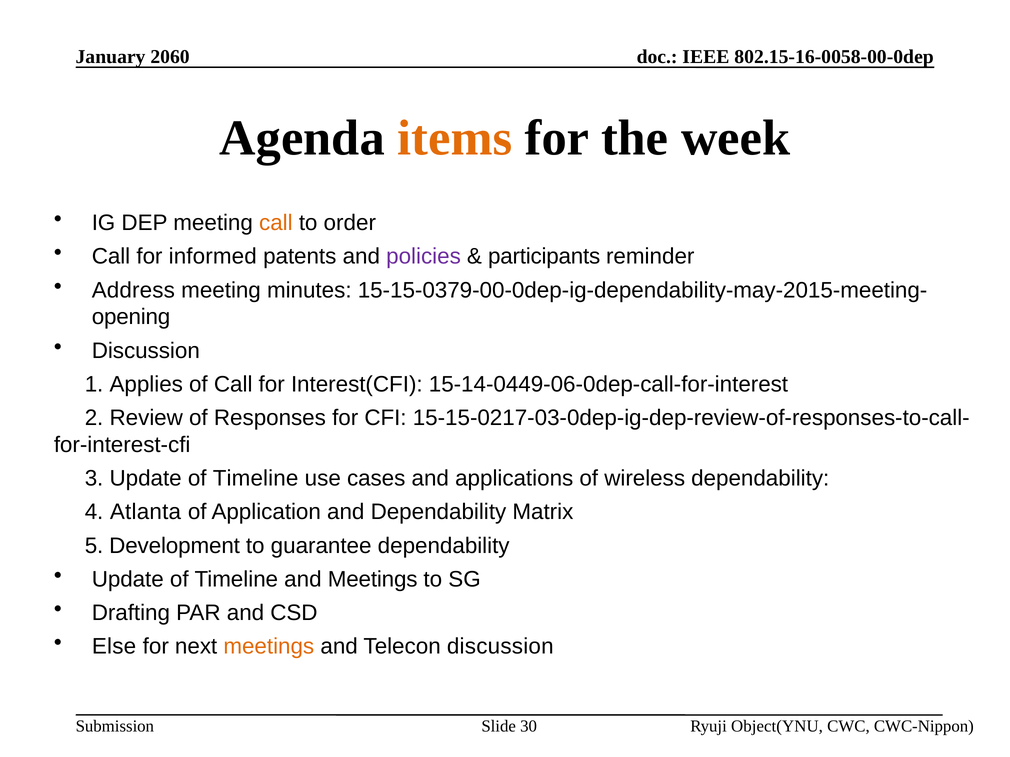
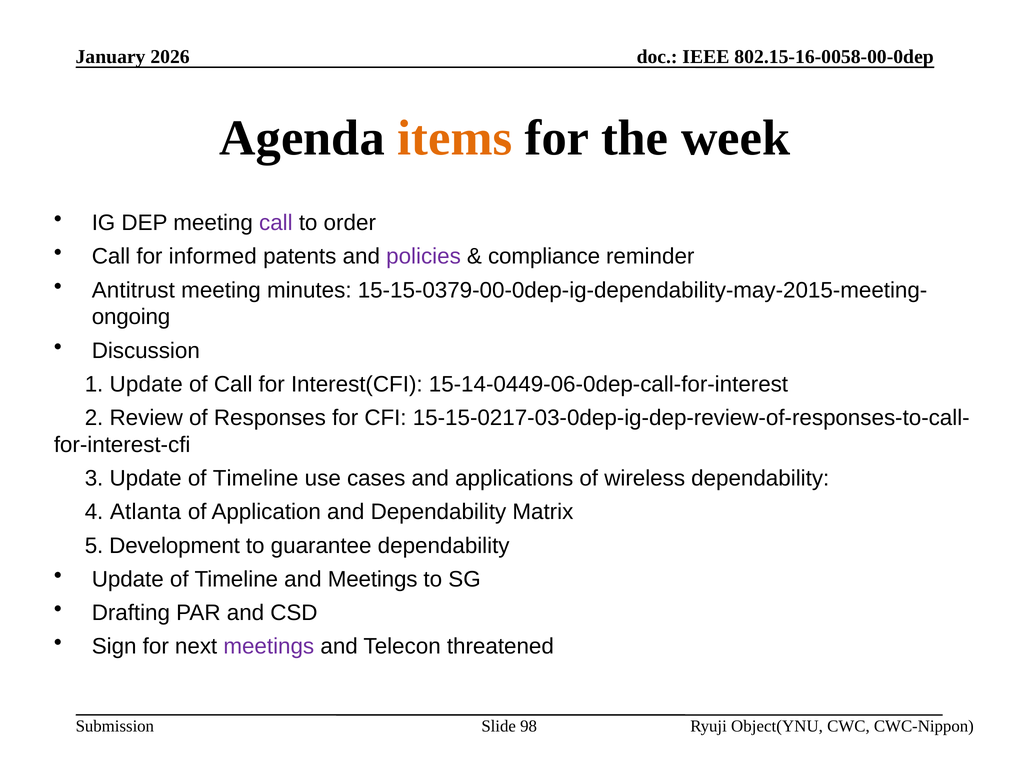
2060: 2060 -> 2026 (170, 57)
call colour: orange -> purple (276, 223)
participants: participants -> compliance (544, 257)
Address: Address -> Antitrust (133, 290)
opening: opening -> ongoing (131, 317)
1 Applies: Applies -> Update (146, 385)
Else: Else -> Sign (114, 647)
meetings colour: orange -> purple (269, 647)
Telecon discussion: discussion -> threatened (500, 647)
30: 30 -> 98 (529, 726)
